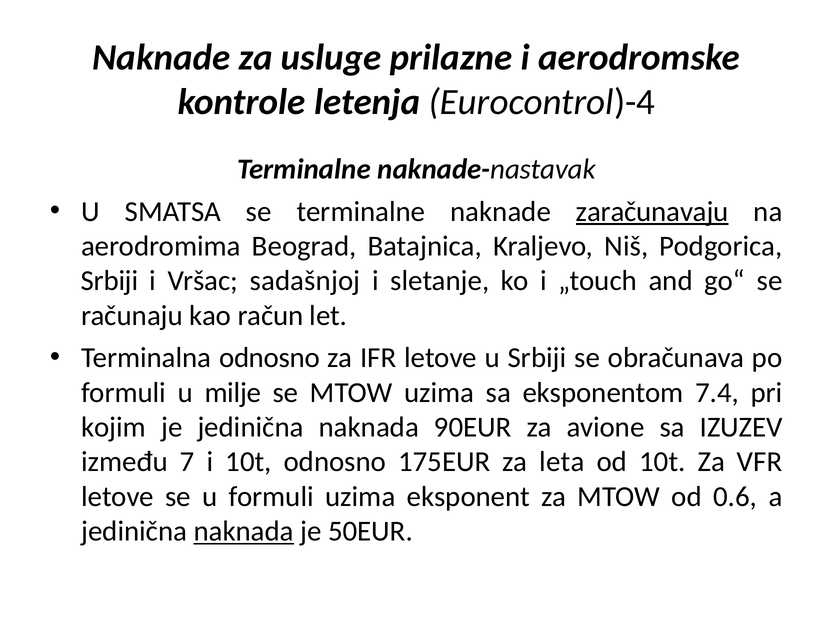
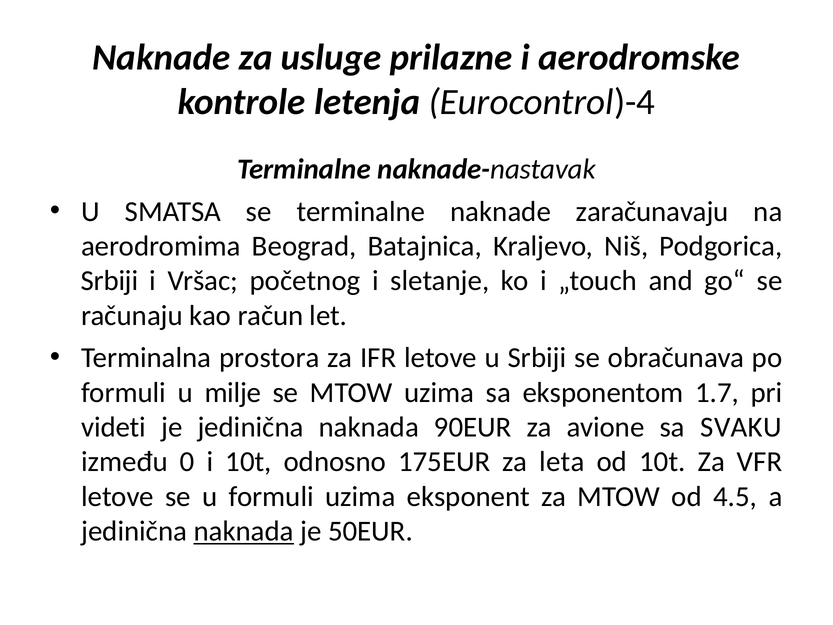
zaračunavaju underline: present -> none (652, 211)
sadašnjoj: sadašnjoj -> početnog (305, 281)
Terminalna odnosno: odnosno -> prostora (269, 358)
7.4: 7.4 -> 1.7 (717, 392)
kojim: kojim -> videti (114, 427)
IZUZEV: IZUZEV -> SVAKU (741, 427)
7: 7 -> 0 (187, 462)
0.6: 0.6 -> 4.5 (735, 496)
